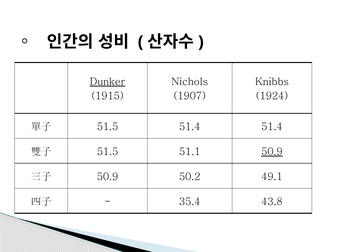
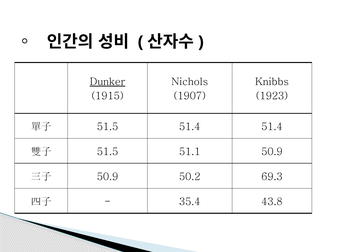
1924: 1924 -> 1923 (272, 96)
50.9 underline: present -> none (272, 152)
49.1: 49.1 -> 69.3 (272, 177)
